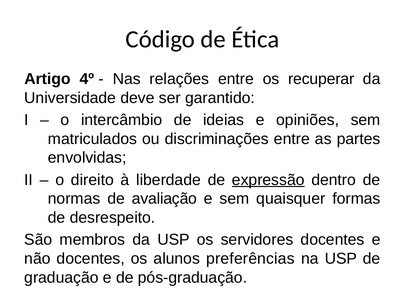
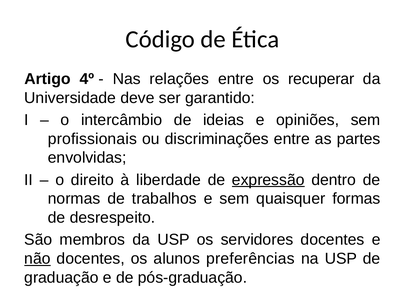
matriculados: matriculados -> profissionais (92, 139)
avaliação: avaliação -> trabalhos (164, 199)
não underline: none -> present (37, 258)
